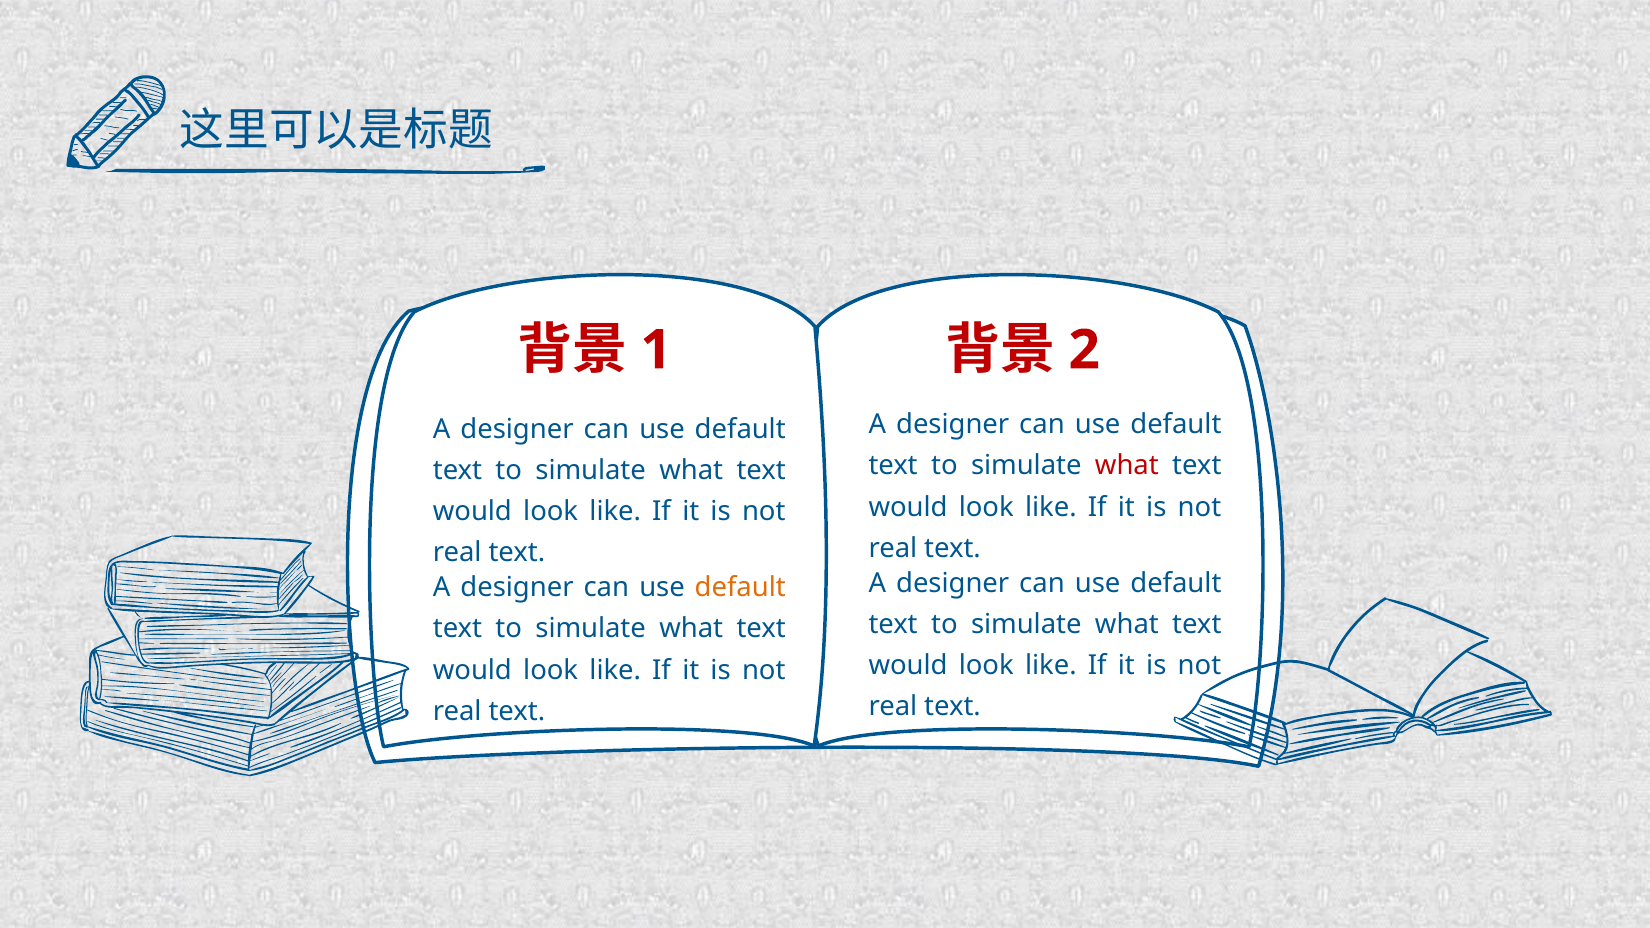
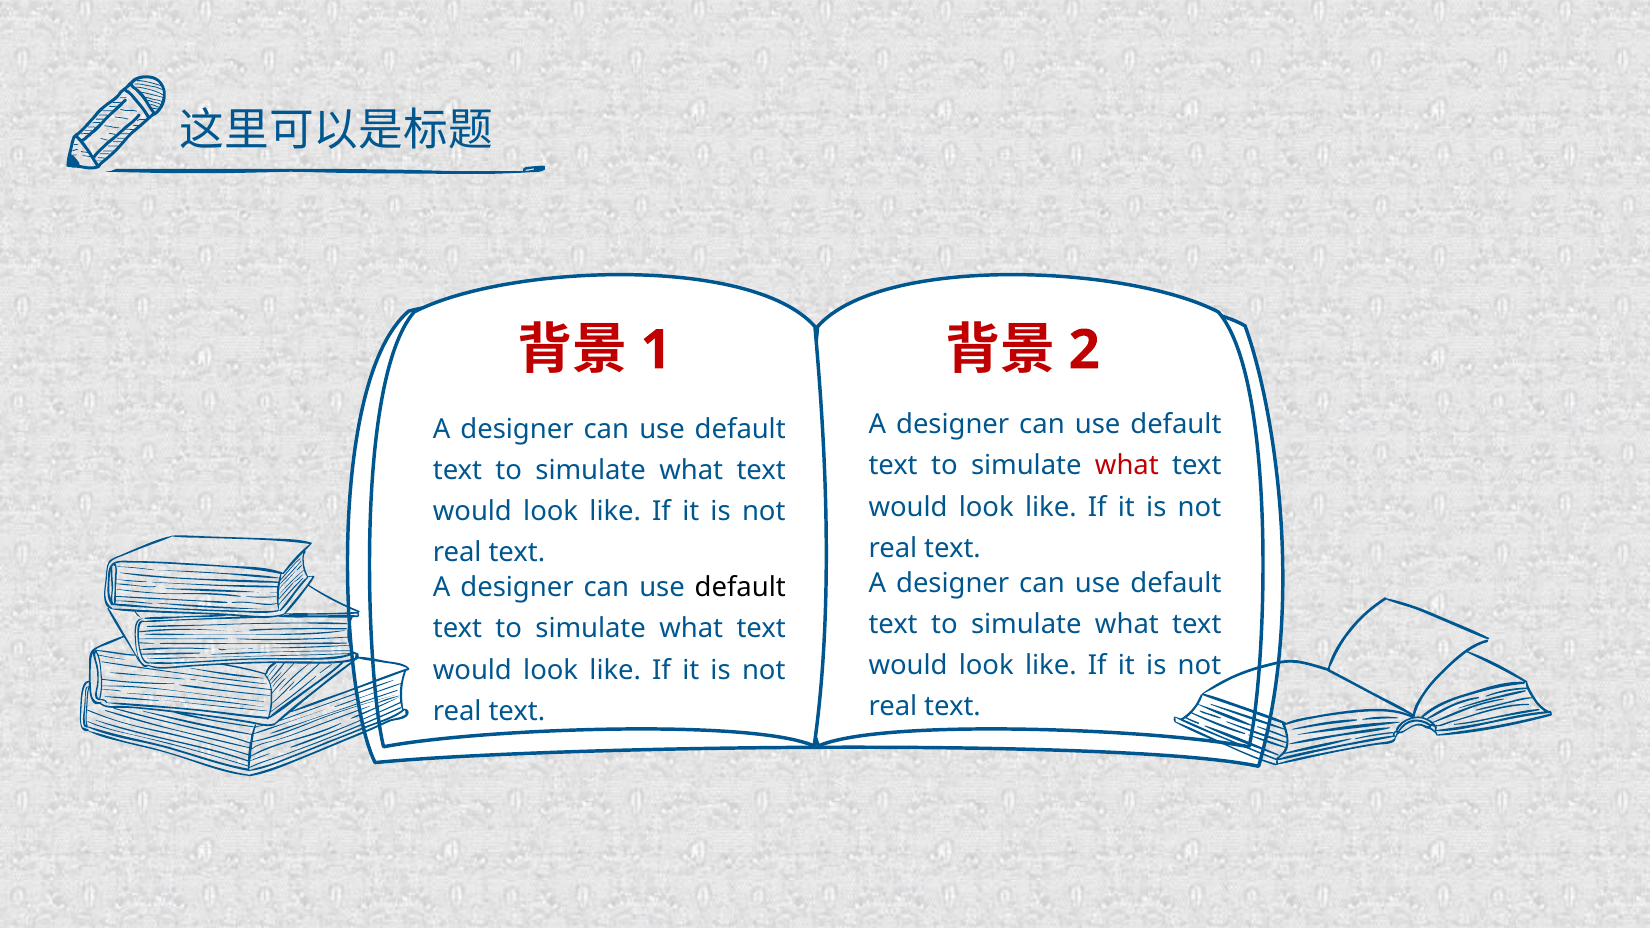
default colour: orange -> black (740, 588)
